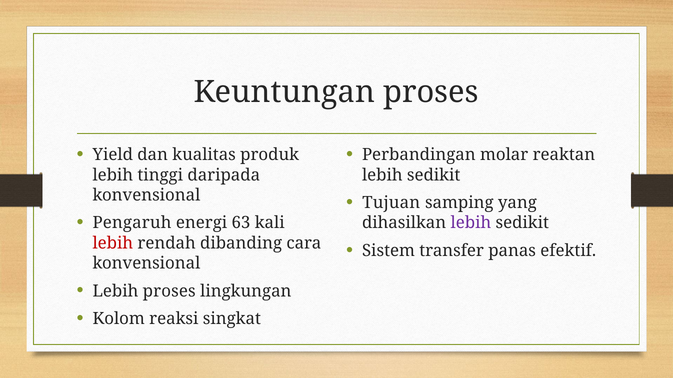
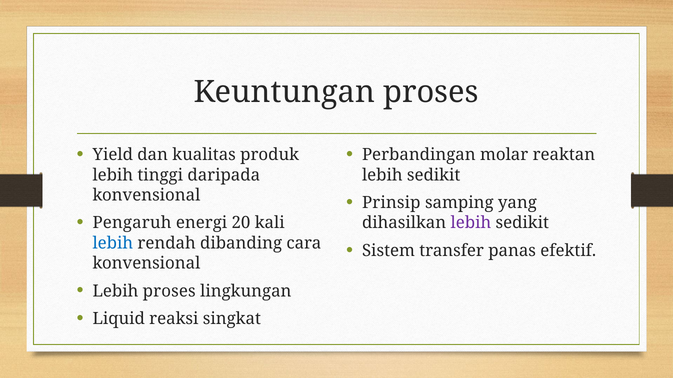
Tujuan: Tujuan -> Prinsip (391, 203)
63: 63 -> 20 (241, 223)
lebih colour: red -> blue (113, 243)
Kolom: Kolom -> Liquid (119, 319)
